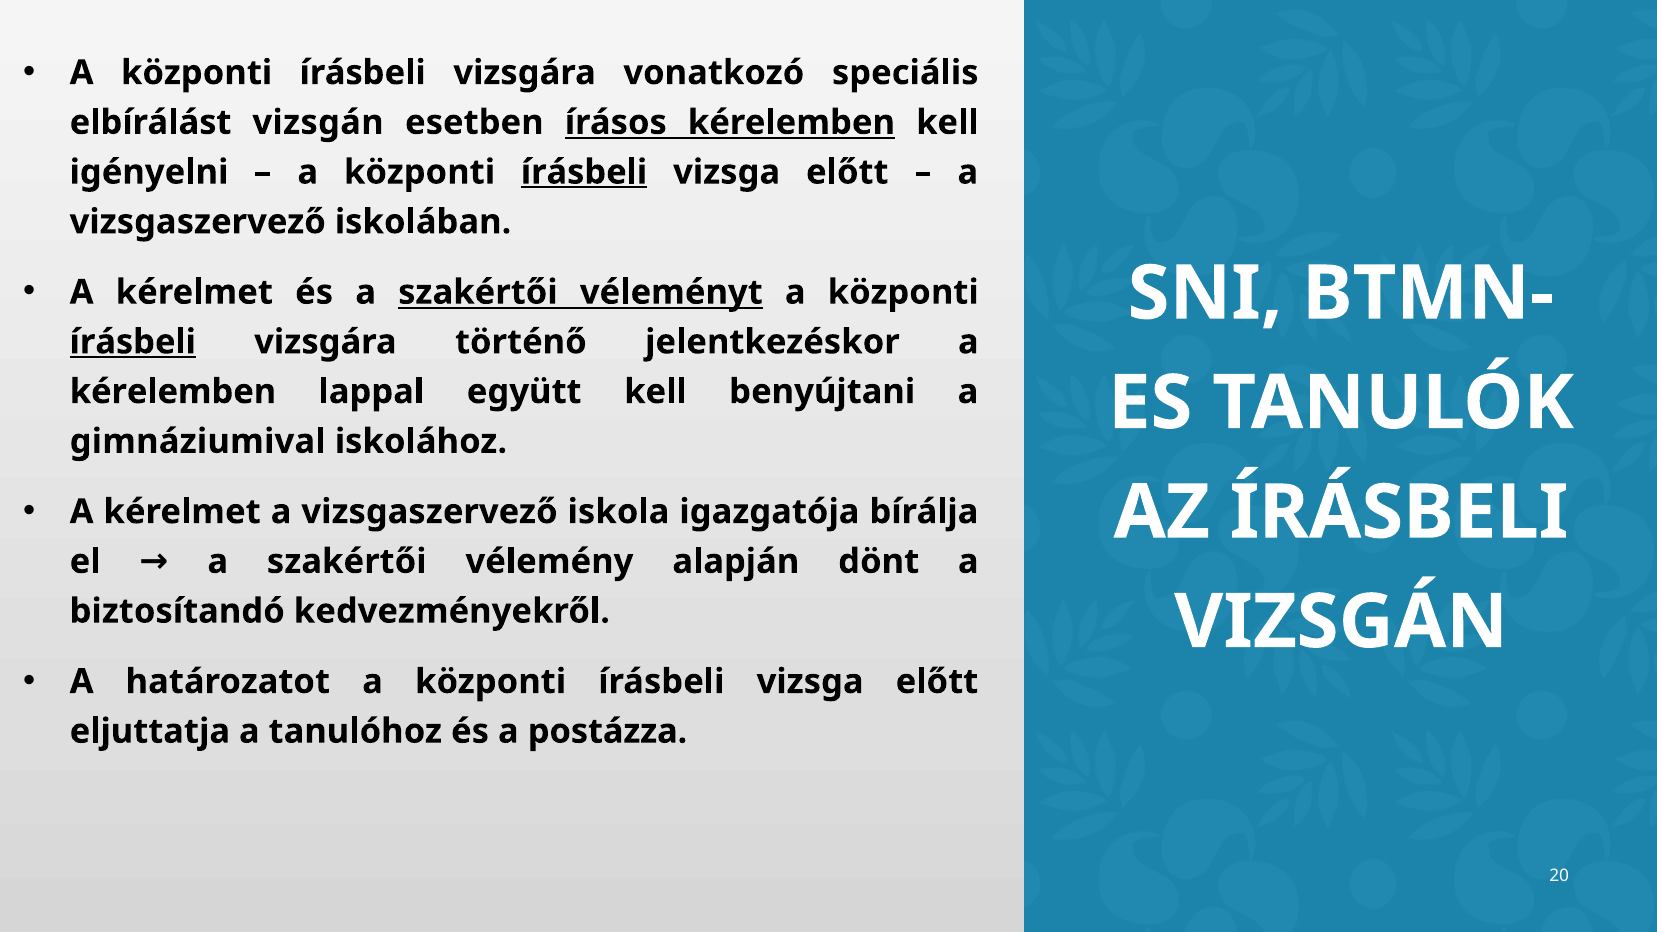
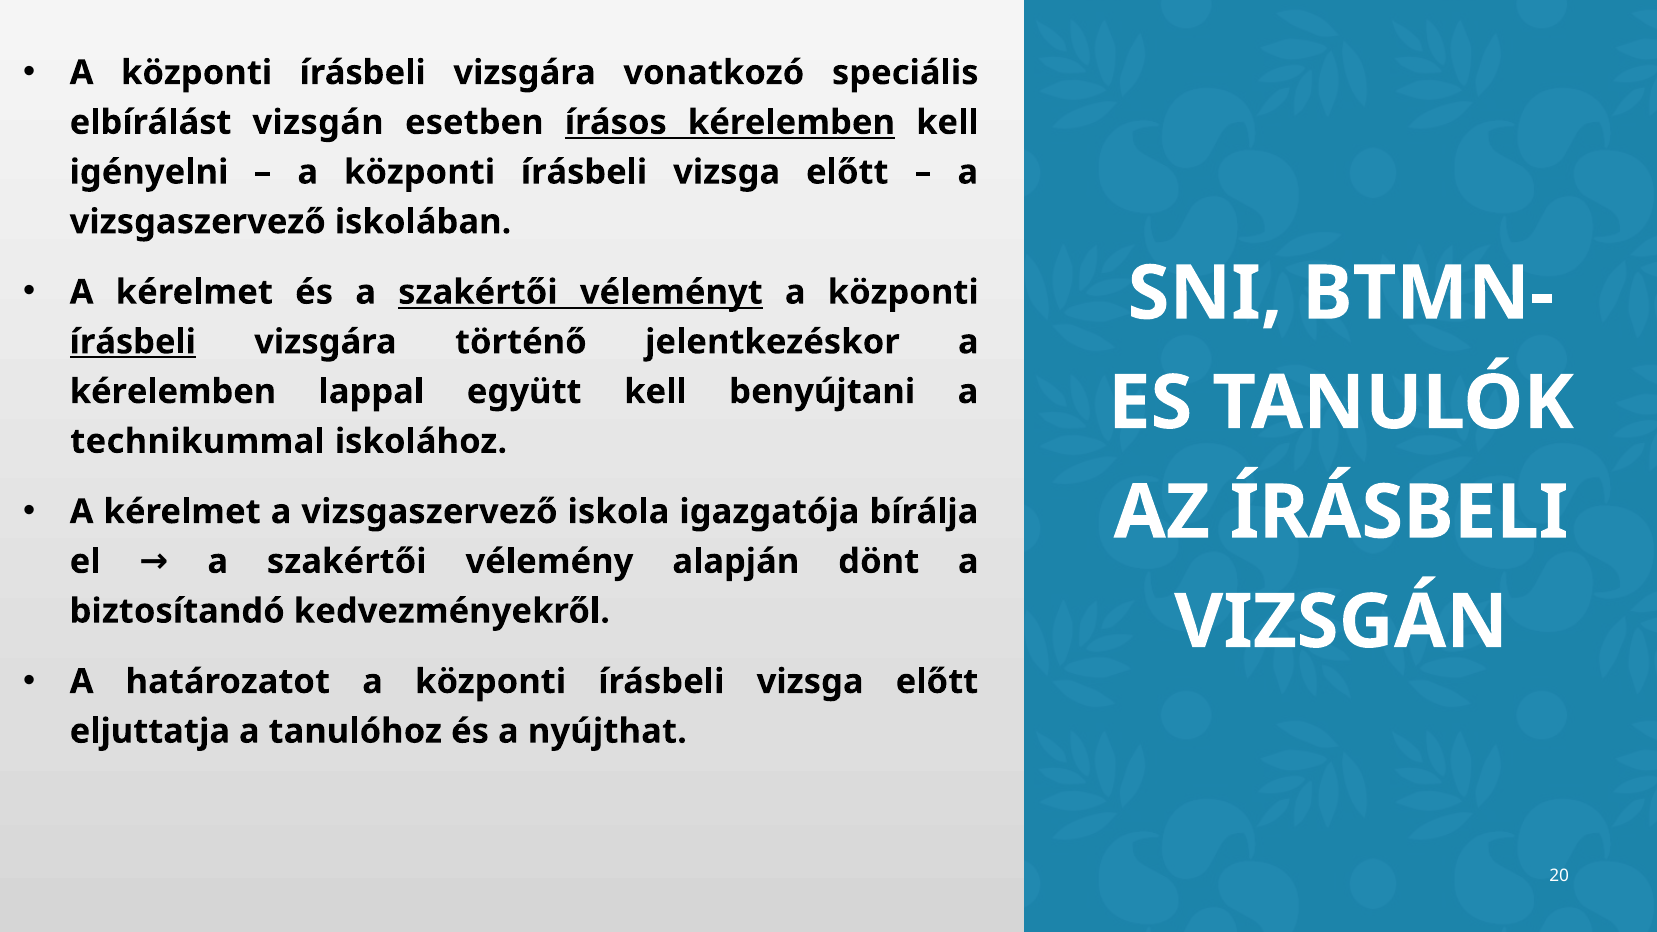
írásbeli underline: present -> none (584, 172)
gimnáziumival: gimnáziumival -> technikummal (198, 441)
postázza: postázza -> nyújthat (607, 731)
